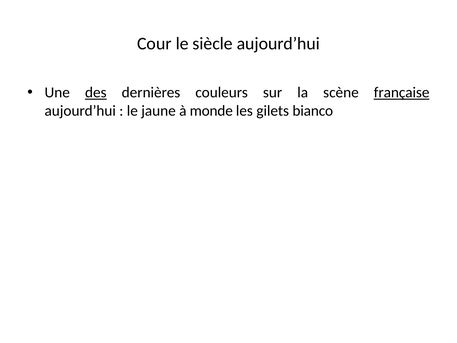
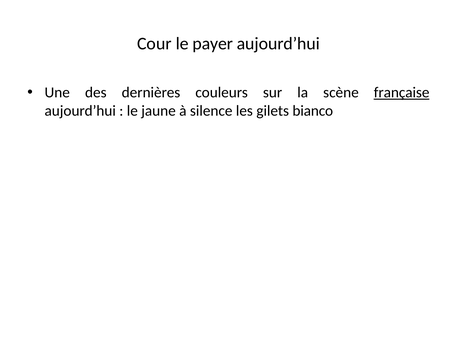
siècle: siècle -> payer (213, 44)
des underline: present -> none (96, 92)
monde: monde -> silence (211, 111)
